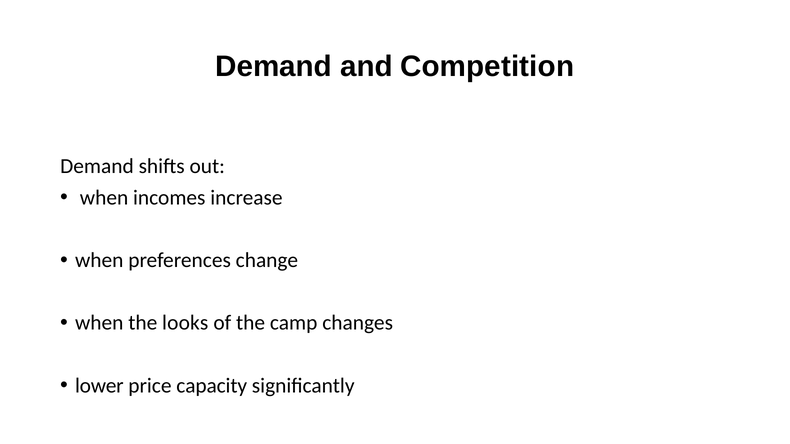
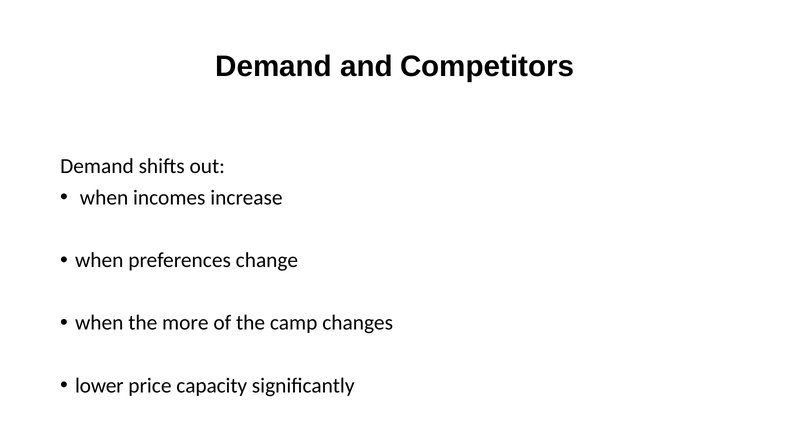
Competition: Competition -> Competitors (487, 66)
looks: looks -> more (185, 323)
